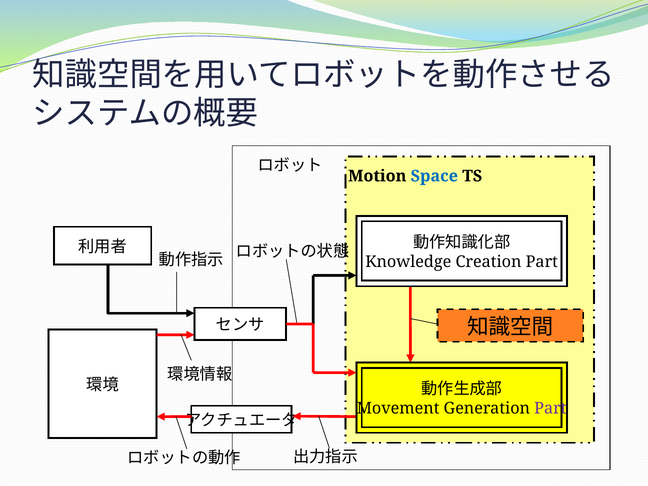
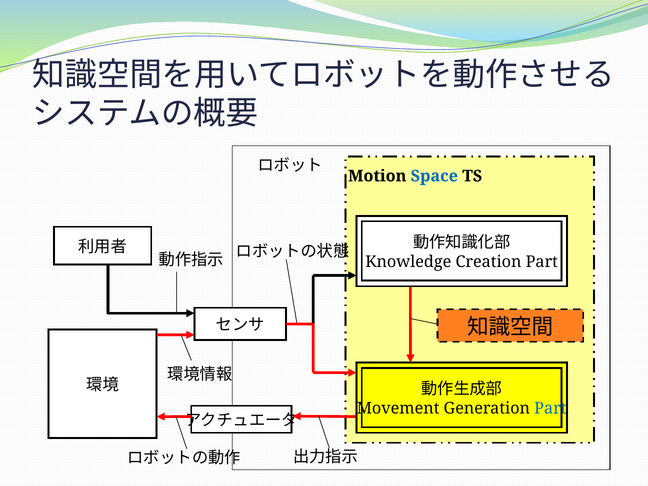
Part colour: purple -> blue (550, 409)
